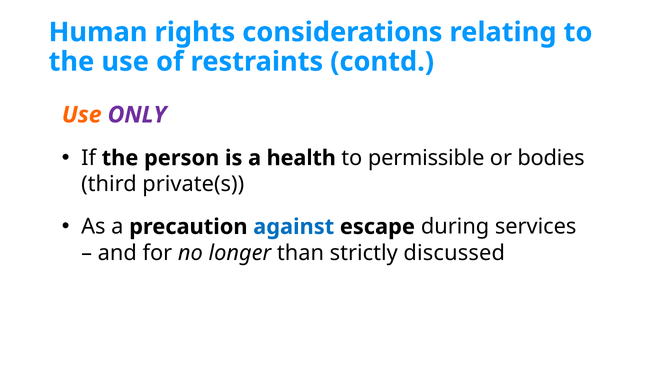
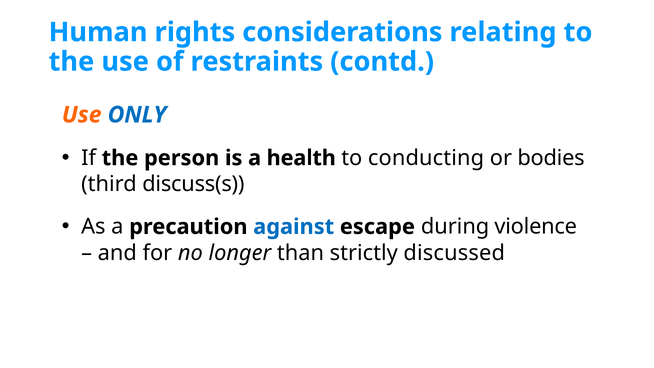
ONLY colour: purple -> blue (137, 115)
permissible: permissible -> conducting (426, 158)
private(s: private(s -> discuss(s (193, 184)
services: services -> violence (536, 227)
